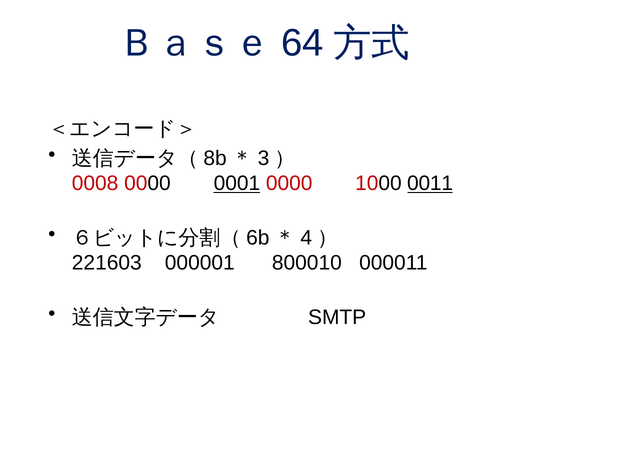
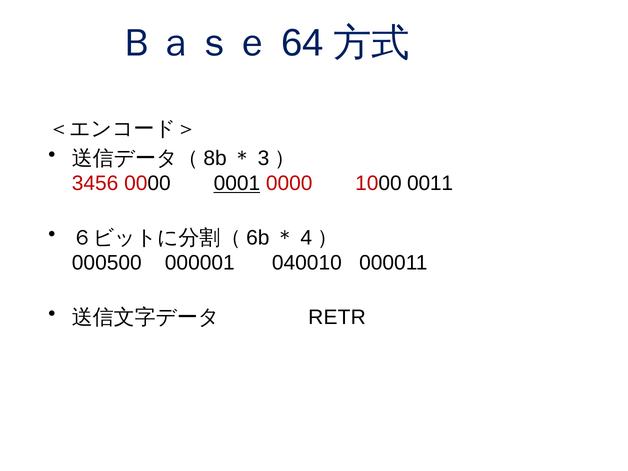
0008: 0008 -> 3456 (95, 183)
0011 underline: present -> none (430, 183)
221603: 221603 -> 000500 (107, 263)
800010: 800010 -> 040010 (307, 263)
SMTP: SMTP -> RETR (337, 317)
